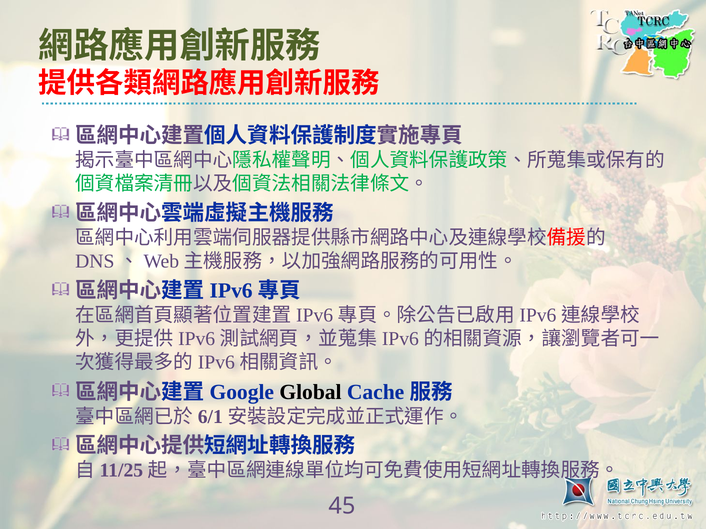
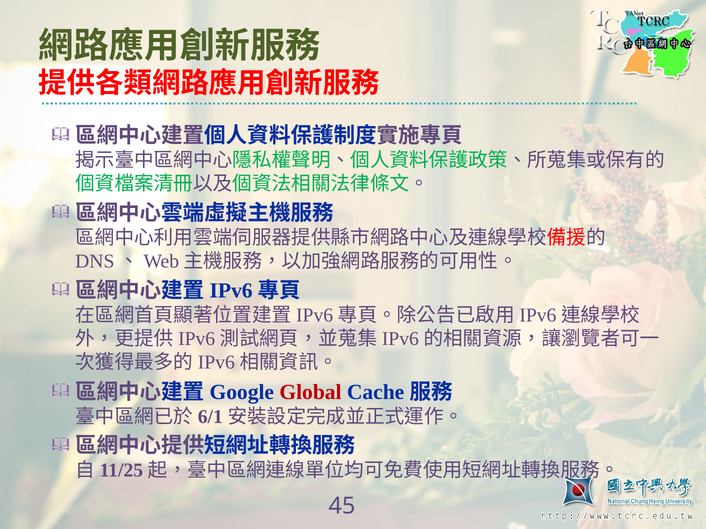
Global colour: black -> red (311, 392)
